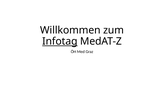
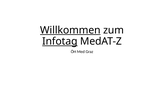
Willkommen underline: none -> present (70, 30)
